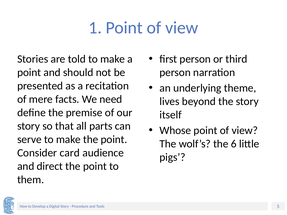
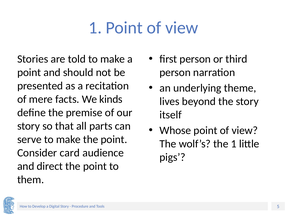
need: need -> kinds (111, 99)
the 6: 6 -> 1 (234, 144)
